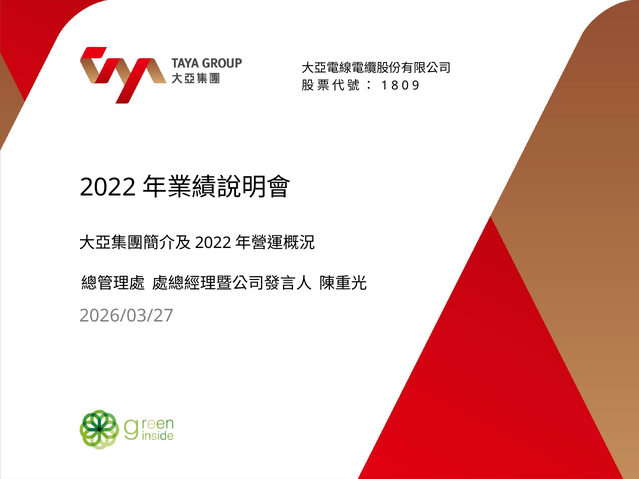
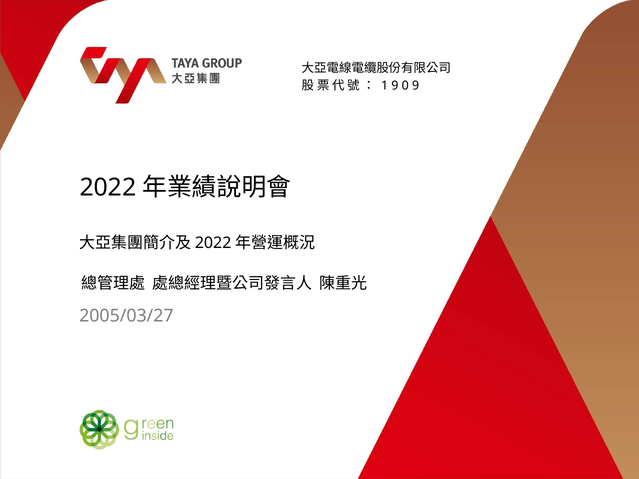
1 8: 8 -> 9 (395, 86)
2026/03/27: 2026/03/27 -> 2005/03/27 (126, 316)
